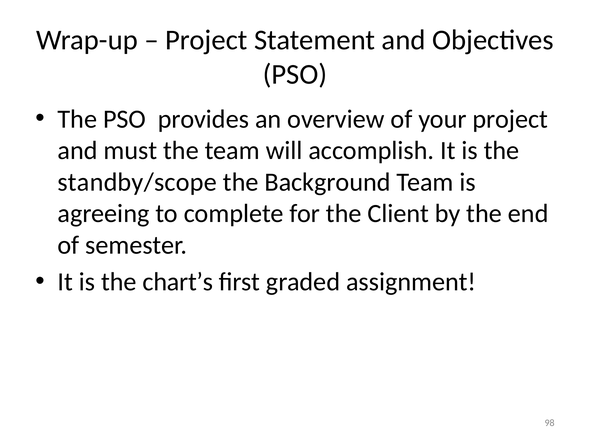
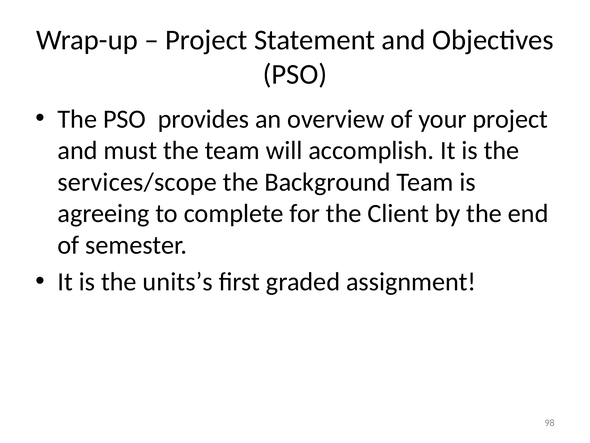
standby/scope: standby/scope -> services/scope (137, 182)
chart’s: chart’s -> units’s (178, 282)
